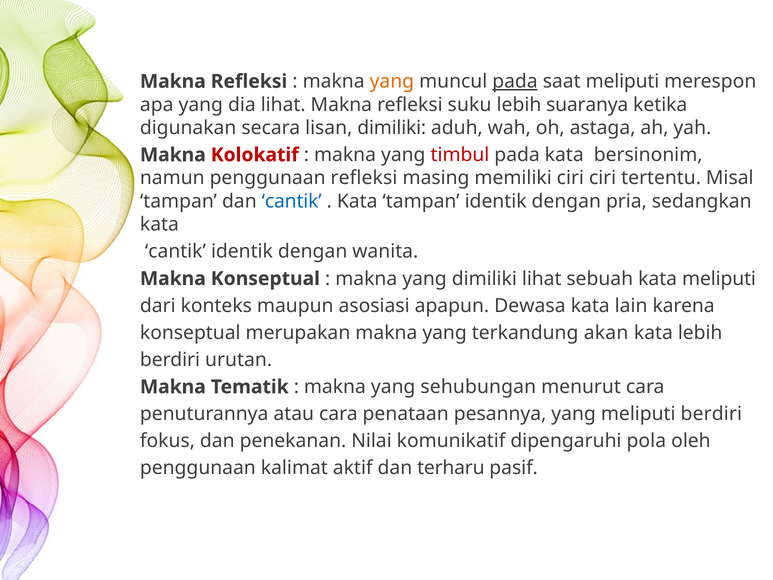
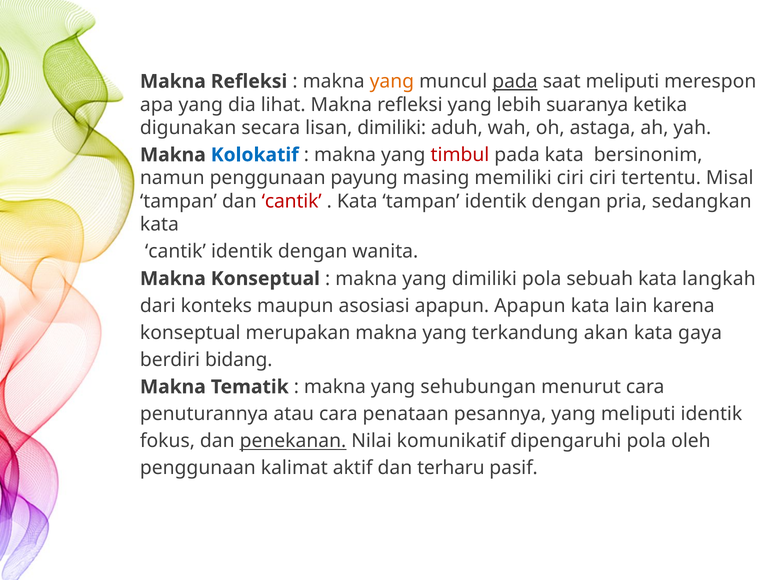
refleksi suku: suku -> yang (470, 105)
Kolokatif colour: red -> blue (255, 155)
penggunaan refleksi: refleksi -> payung (364, 178)
cantik colour: blue -> red (292, 201)
dimiliki lihat: lihat -> pola (542, 279)
kata meliputi: meliputi -> langkah (719, 279)
apapun Dewasa: Dewasa -> Apapun (530, 306)
kata lebih: lebih -> gaya (700, 333)
urutan: urutan -> bidang (239, 360)
meliputi berdiri: berdiri -> identik (711, 414)
penekanan underline: none -> present (293, 441)
